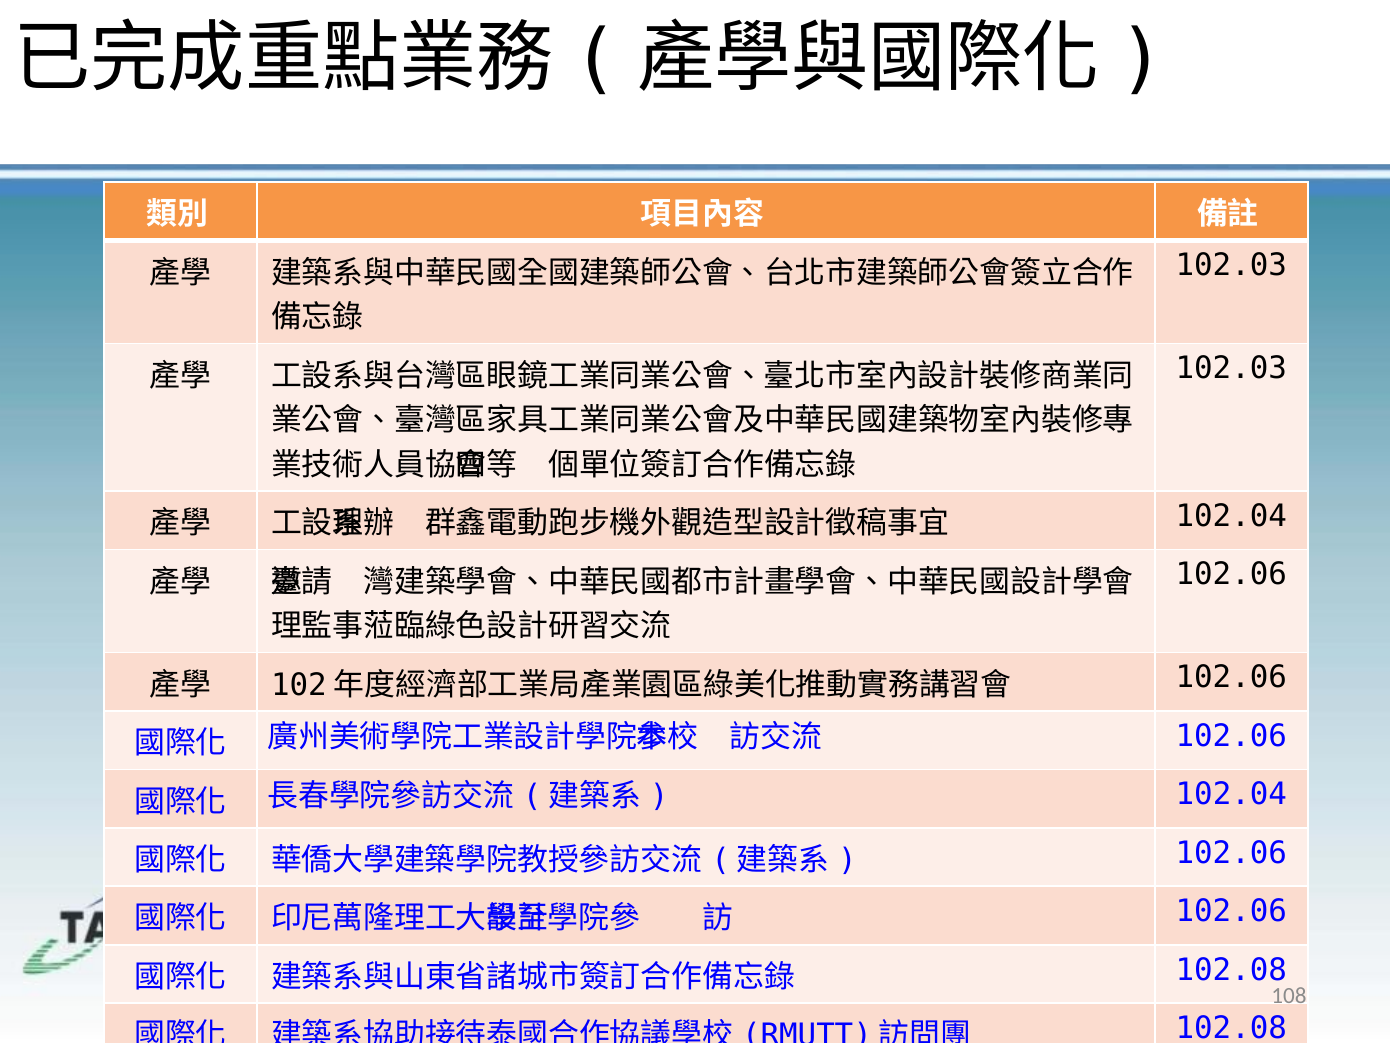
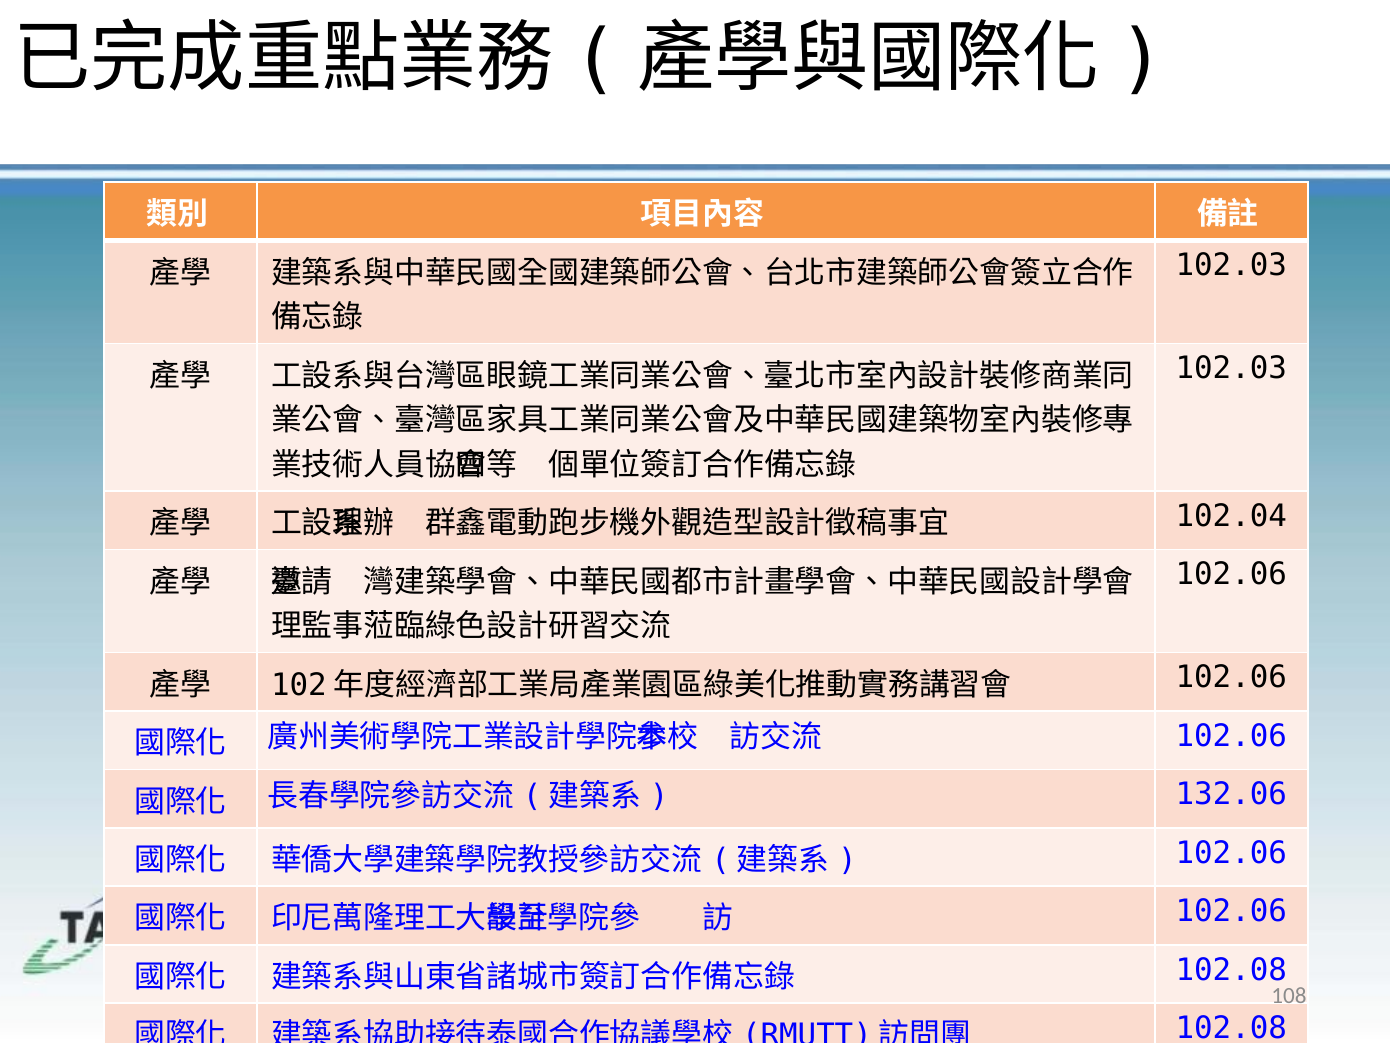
102.04: 102.04 -> 132.06 (1231, 794)
